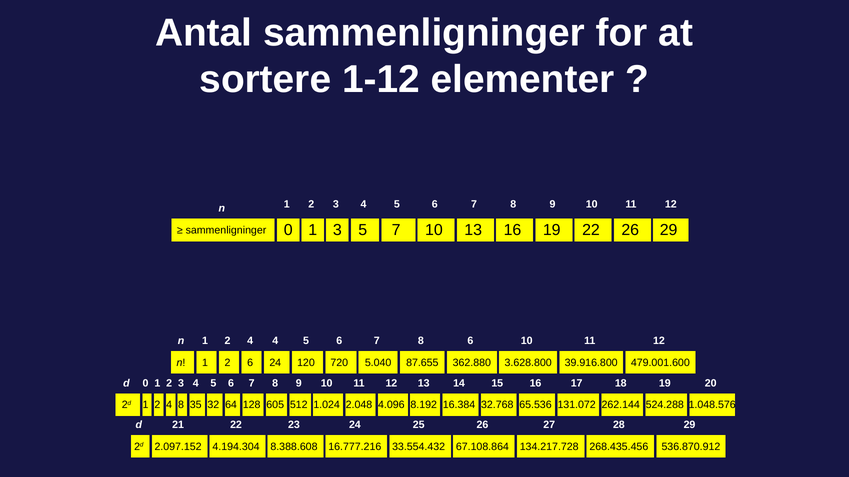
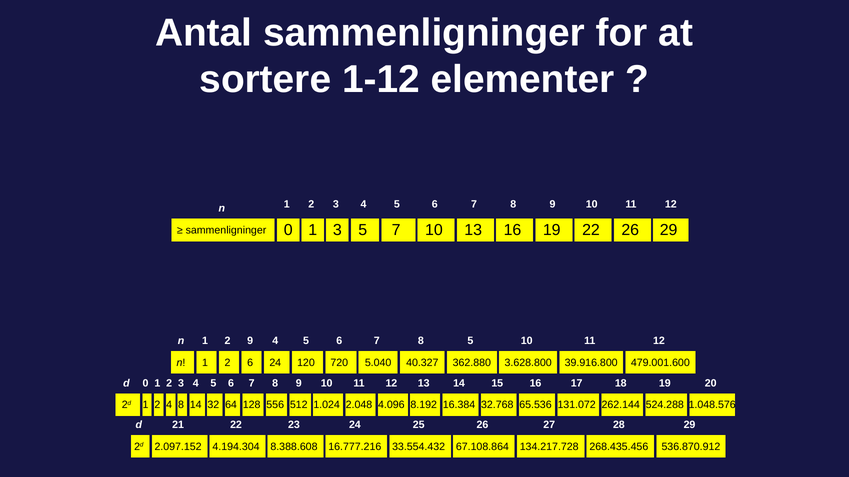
n 1 2 4: 4 -> 9 (250, 341)
8 6: 6 -> 5 (470, 341)
87.655: 87.655 -> 40.327 (422, 363)
8 35: 35 -> 14 (196, 405)
605: 605 -> 556 (275, 405)
